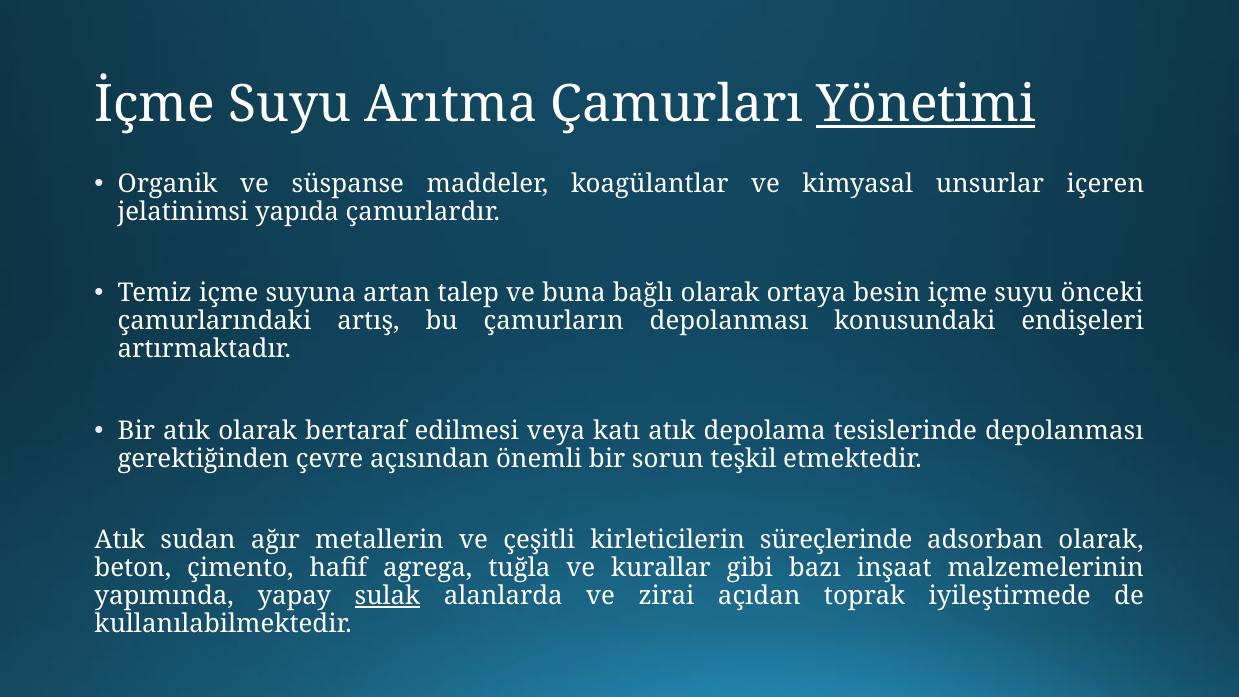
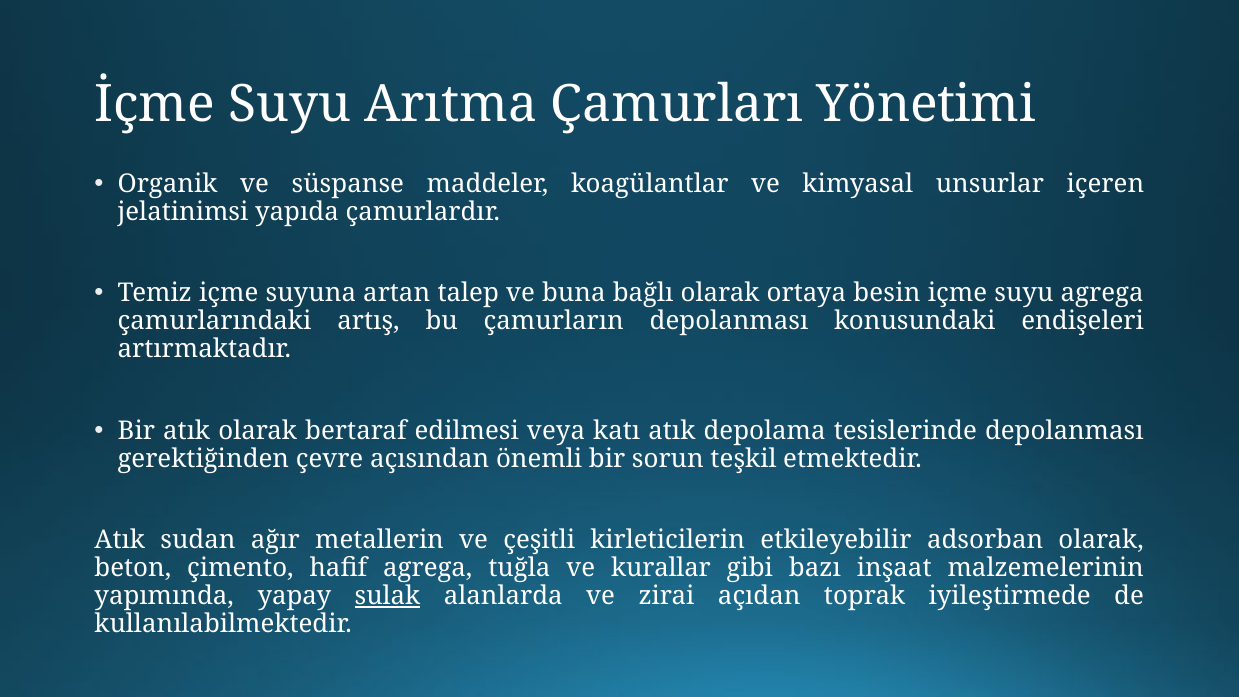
Yönetimi underline: present -> none (926, 104)
suyu önceki: önceki -> agrega (1102, 293)
süreçlerinde: süreçlerinde -> etkileyebilir (836, 540)
